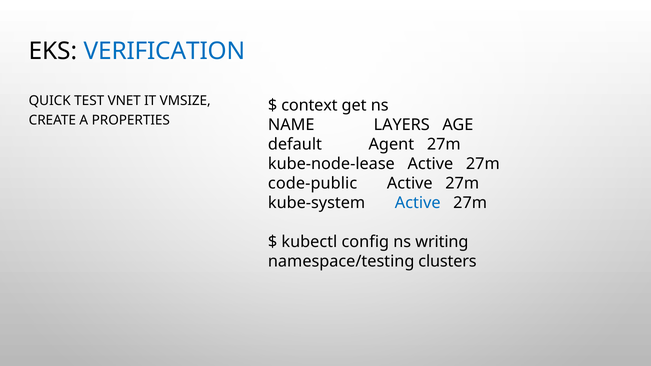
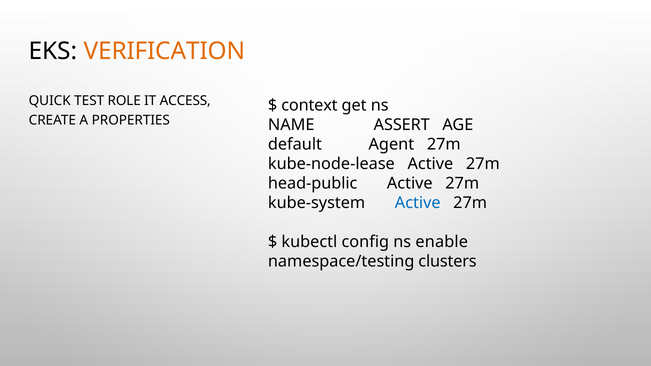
VERIFICATION colour: blue -> orange (164, 51)
VNET: VNET -> ROLE (124, 101)
VMSIZE: VMSIZE -> ACCESS (185, 101)
LAYERS: LAYERS -> ASSERT (402, 125)
code-public: code-public -> head-public (313, 184)
writing: writing -> enable (442, 242)
